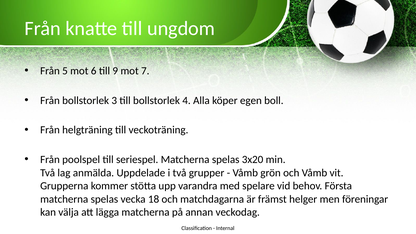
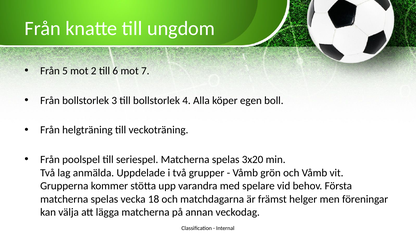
6: 6 -> 2 (94, 71)
9: 9 -> 6 (115, 71)
